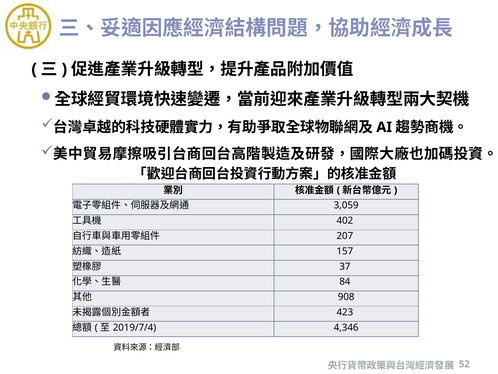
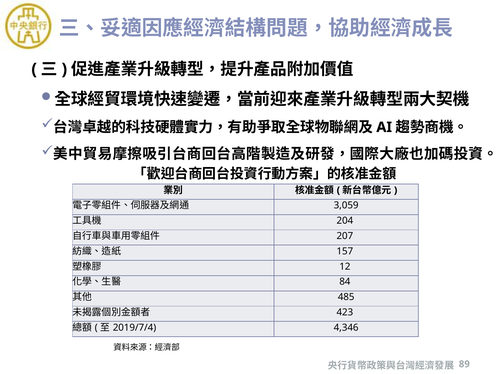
402: 402 -> 204 (345, 220)
37: 37 -> 12 (345, 266)
908: 908 -> 485 (346, 297)
52: 52 -> 89 (464, 364)
